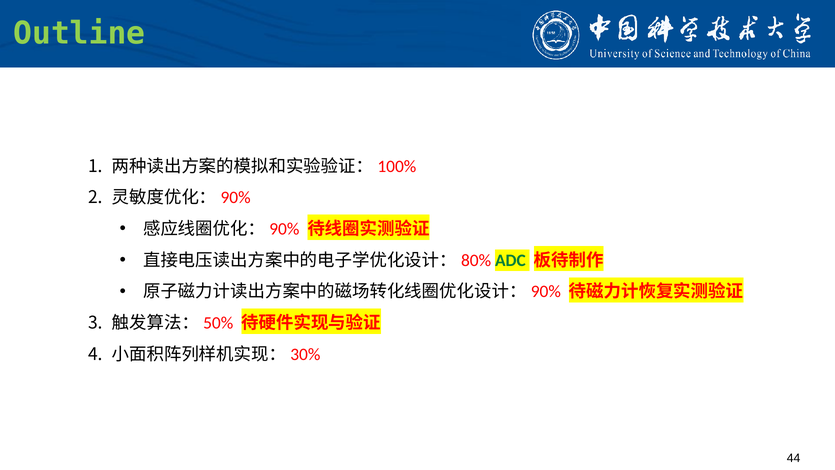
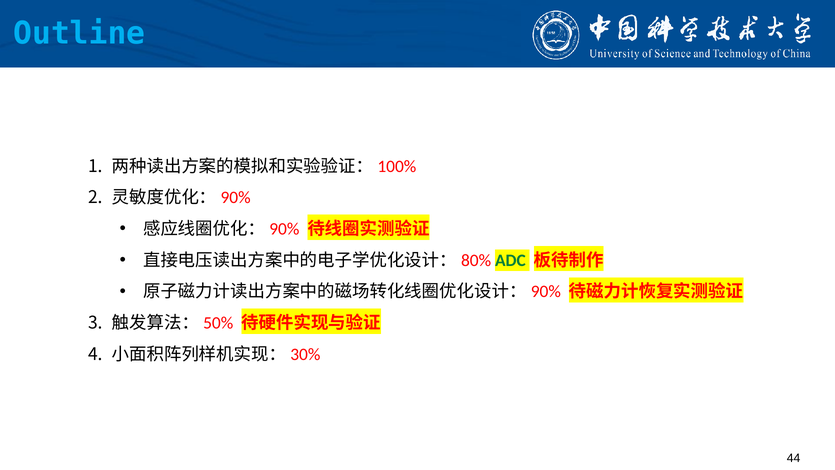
Outline colour: light green -> light blue (79, 33)
